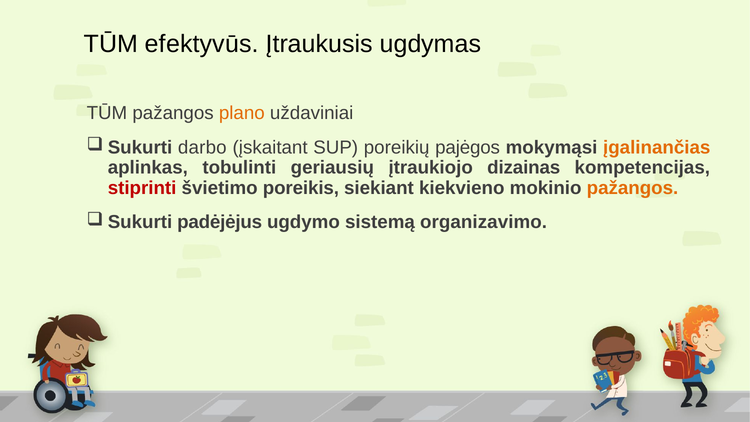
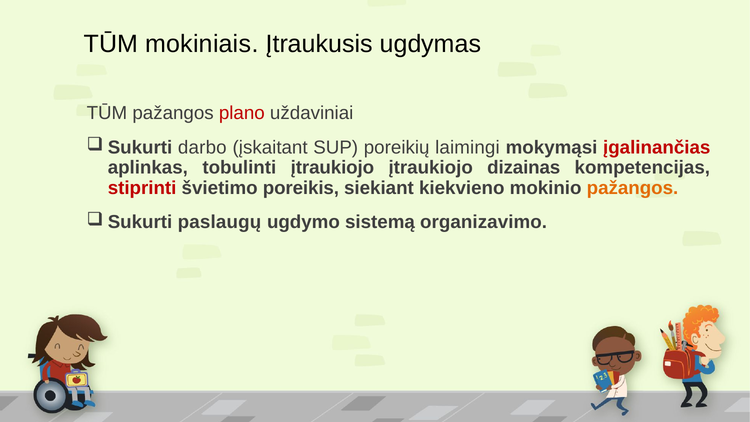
efektyvūs: efektyvūs -> mokiniais (202, 44)
plano colour: orange -> red (242, 113)
pajėgos: pajėgos -> laimingi (467, 147)
įgalinančias colour: orange -> red (657, 147)
tobulinti geriausių: geriausių -> įtraukiojo (332, 168)
padėjėjus: padėjėjus -> paslaugų (220, 222)
